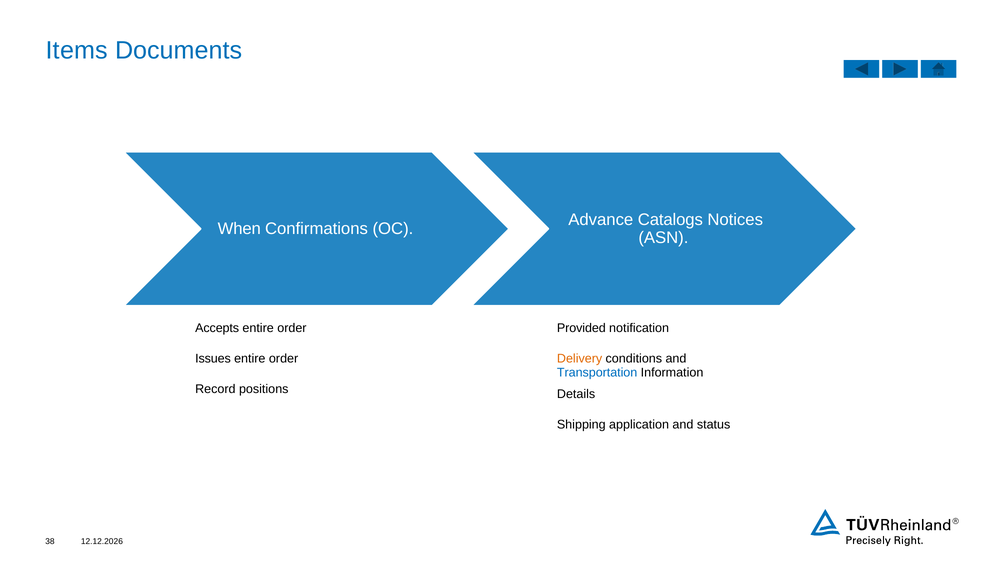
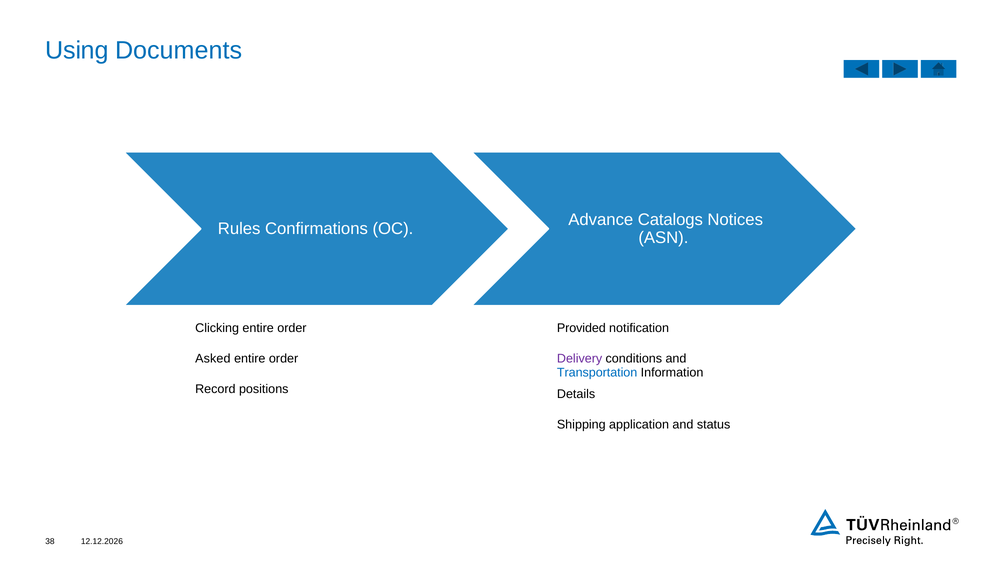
Items: Items -> Using (77, 50)
When: When -> Rules (239, 229)
Accepts: Accepts -> Clicking (217, 328)
Issues: Issues -> Asked (213, 358)
Delivery colour: orange -> purple (580, 358)
